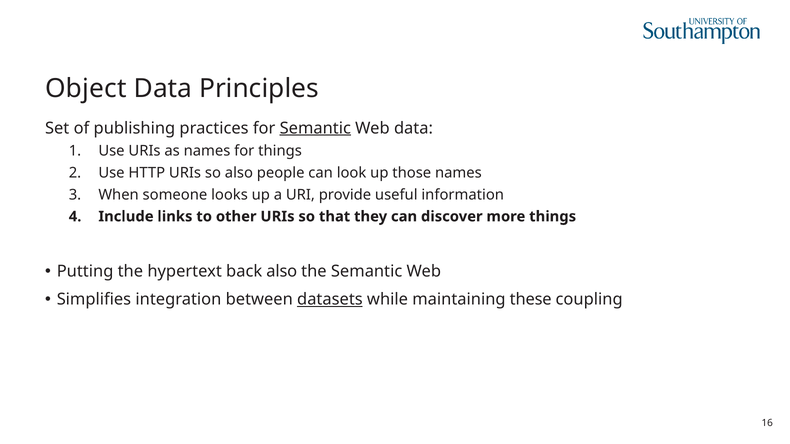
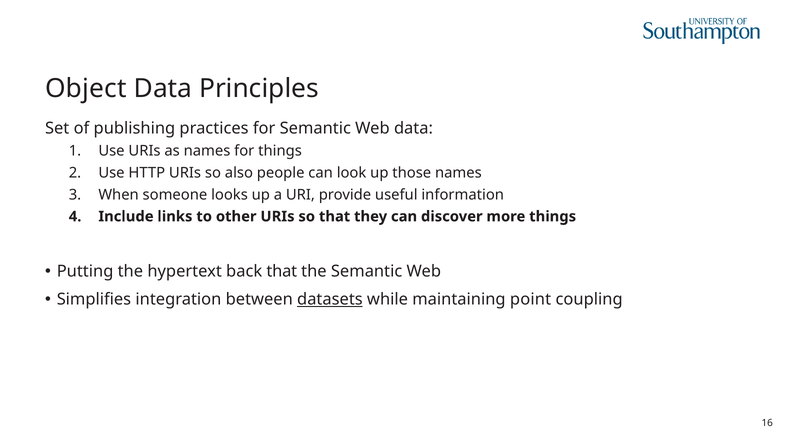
Semantic underline: present -> none (315, 128)
back also: also -> that (282, 272)
these: these -> point (531, 300)
